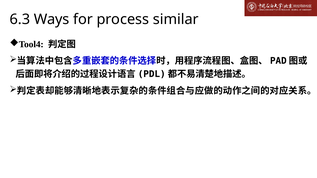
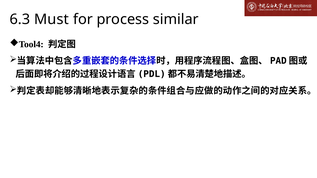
Ways: Ways -> Must (51, 19)
